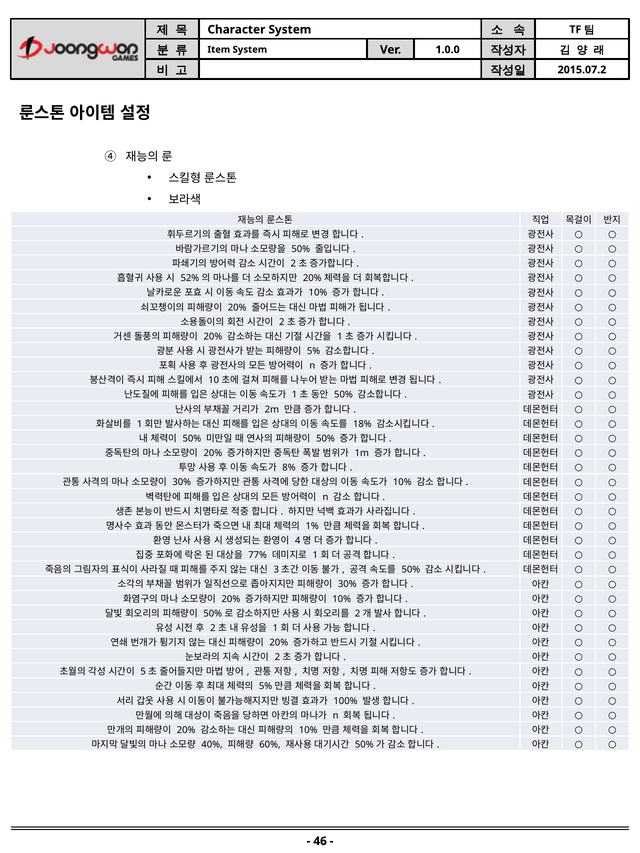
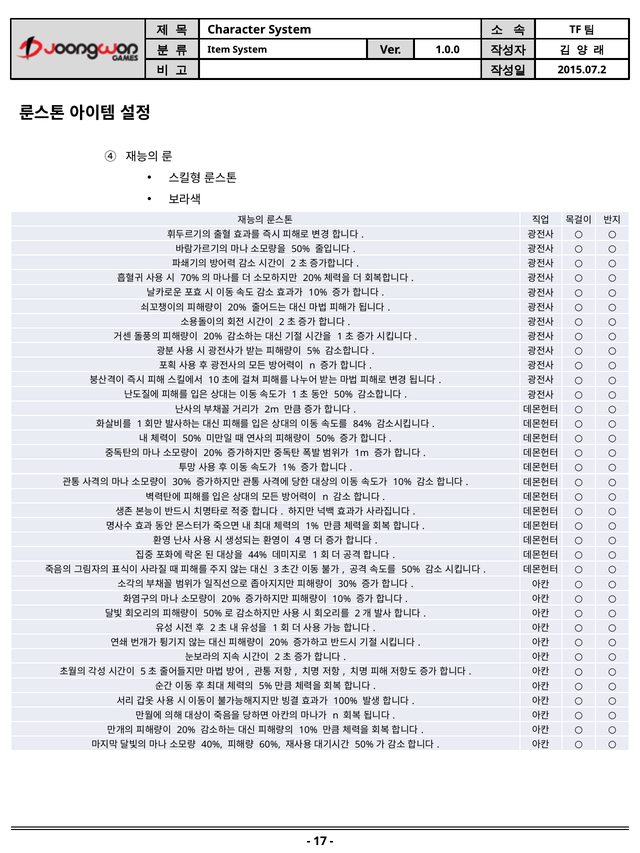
52%: 52% -> 70% (190, 278)
18%: 18% -> 84% (362, 424)
8%: 8% -> 1% (289, 468)
77%: 77% -> 44% (258, 555)
46: 46 -> 17 (320, 841)
